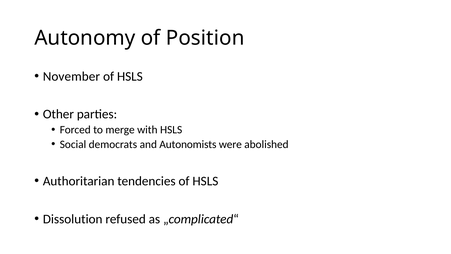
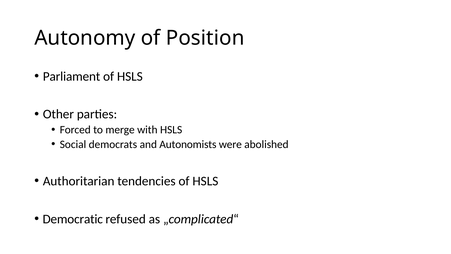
November: November -> Parliament (72, 76)
Dissolution: Dissolution -> Democratic (73, 219)
